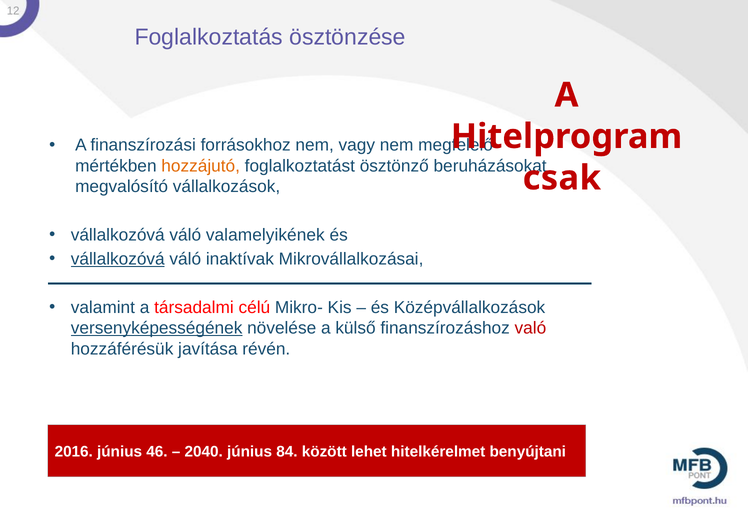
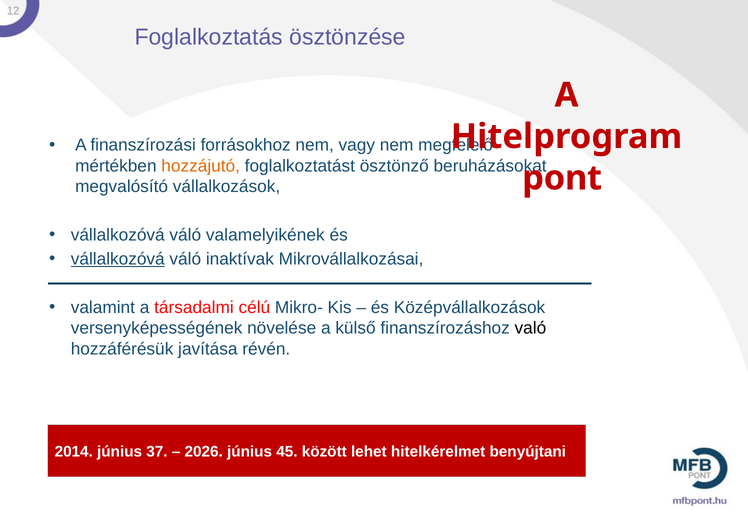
csak: csak -> pont (562, 178)
versenyképességének underline: present -> none (157, 328)
való colour: red -> black (530, 328)
2016: 2016 -> 2014 (74, 452)
46: 46 -> 37 (157, 452)
2040: 2040 -> 2026 (204, 452)
84: 84 -> 45 (287, 452)
